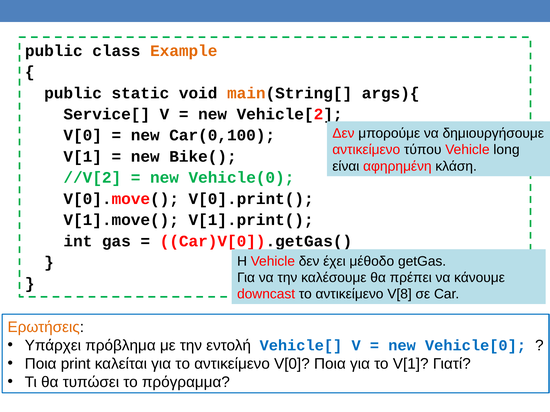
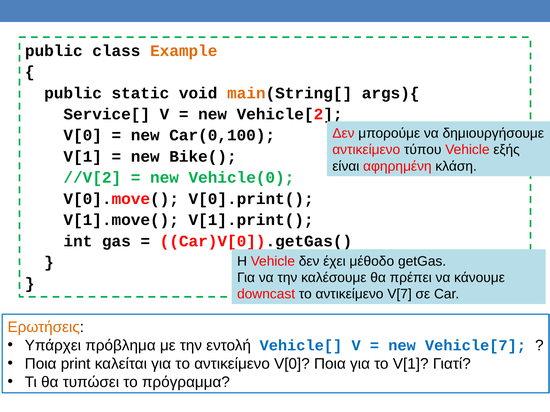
long: long -> εξής (507, 150)
V[8: V[8 -> V[7 (400, 294)
Vehicle[0: Vehicle[0 -> Vehicle[7 (476, 346)
